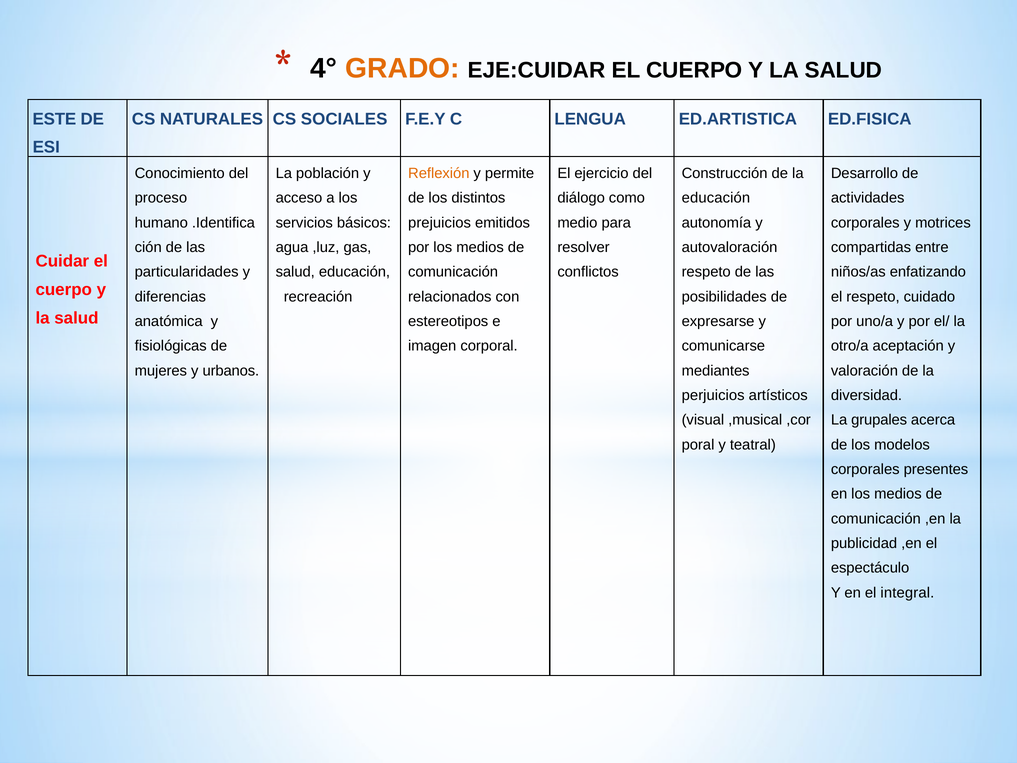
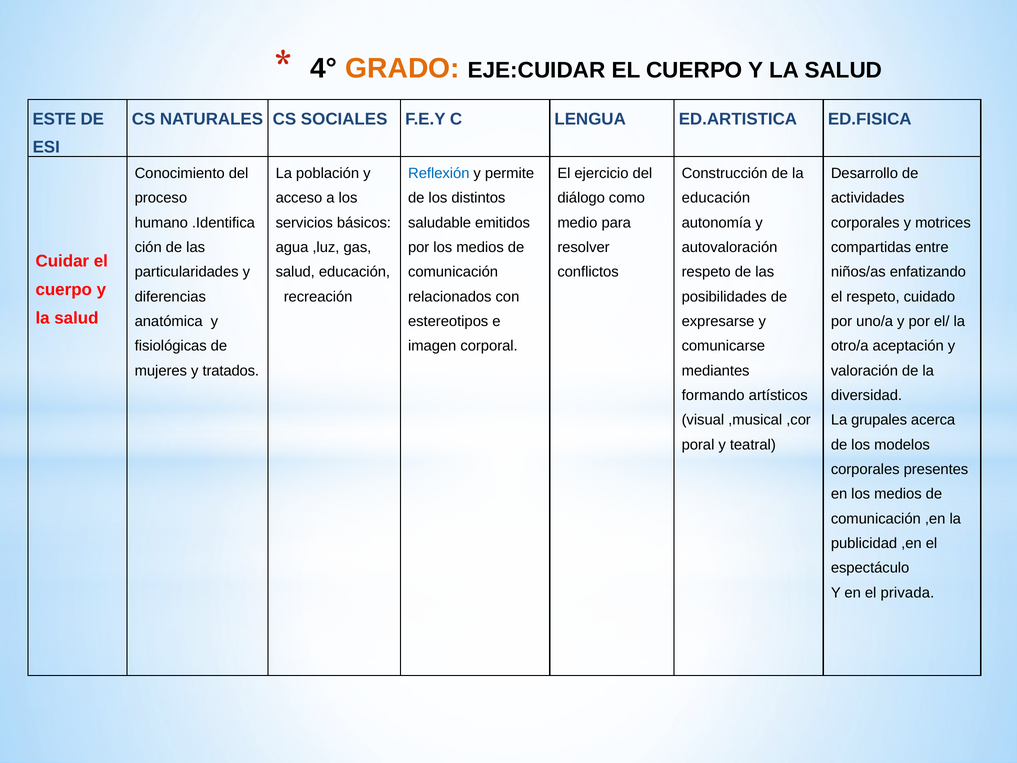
Reflexión colour: orange -> blue (439, 173)
prejuicios: prejuicios -> saludable (440, 223)
urbanos: urbanos -> tratados (231, 371)
perjuicios: perjuicios -> formando (713, 395)
integral: integral -> privada (907, 593)
